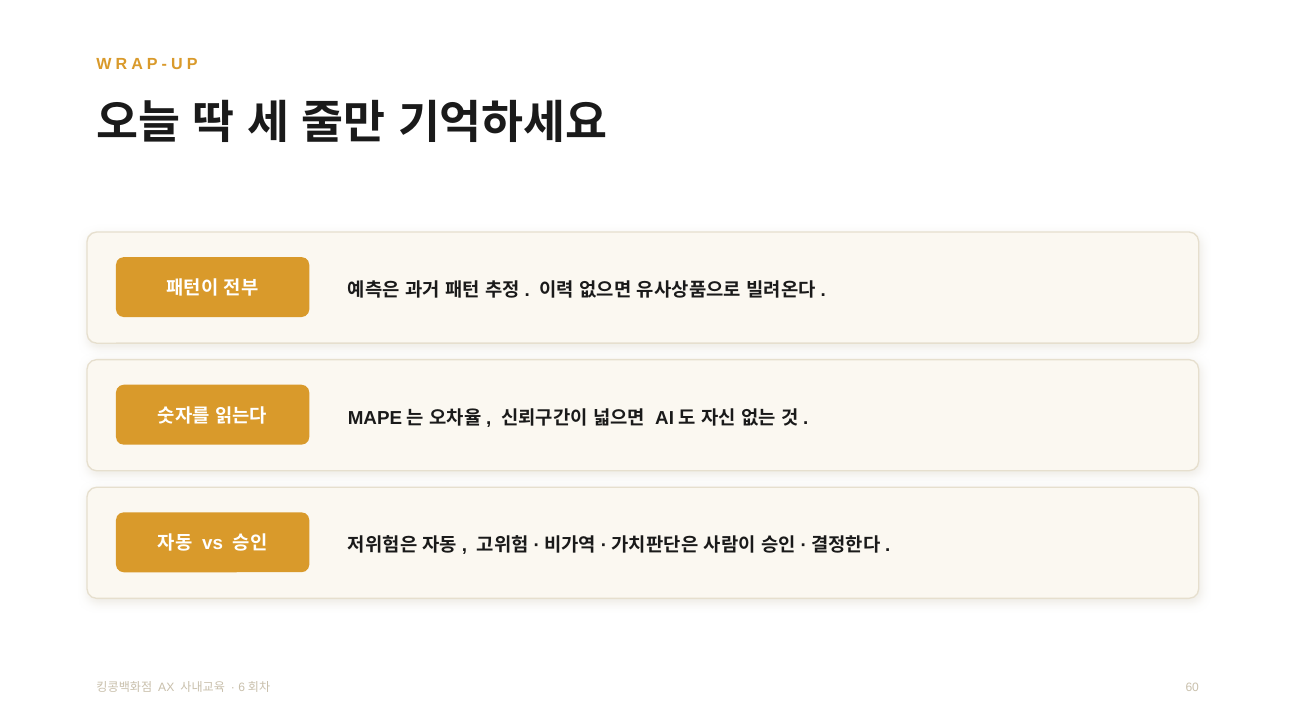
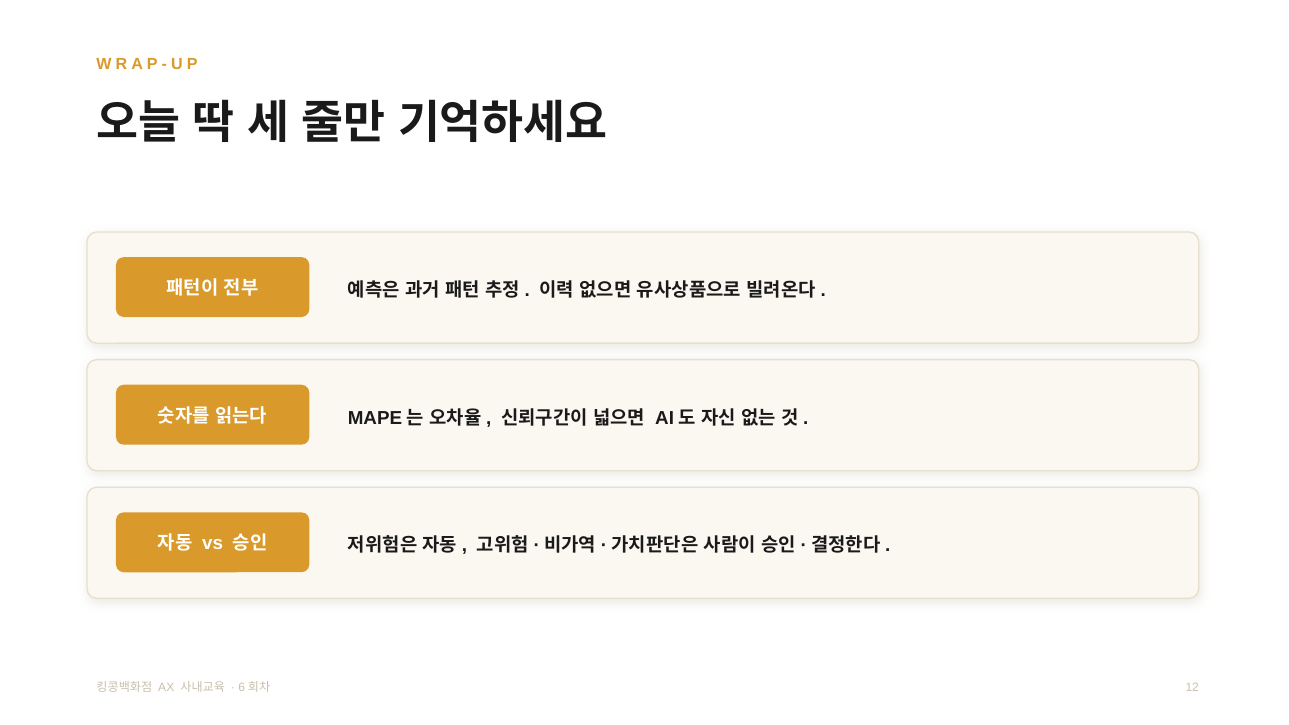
60: 60 -> 12 (1192, 687)
